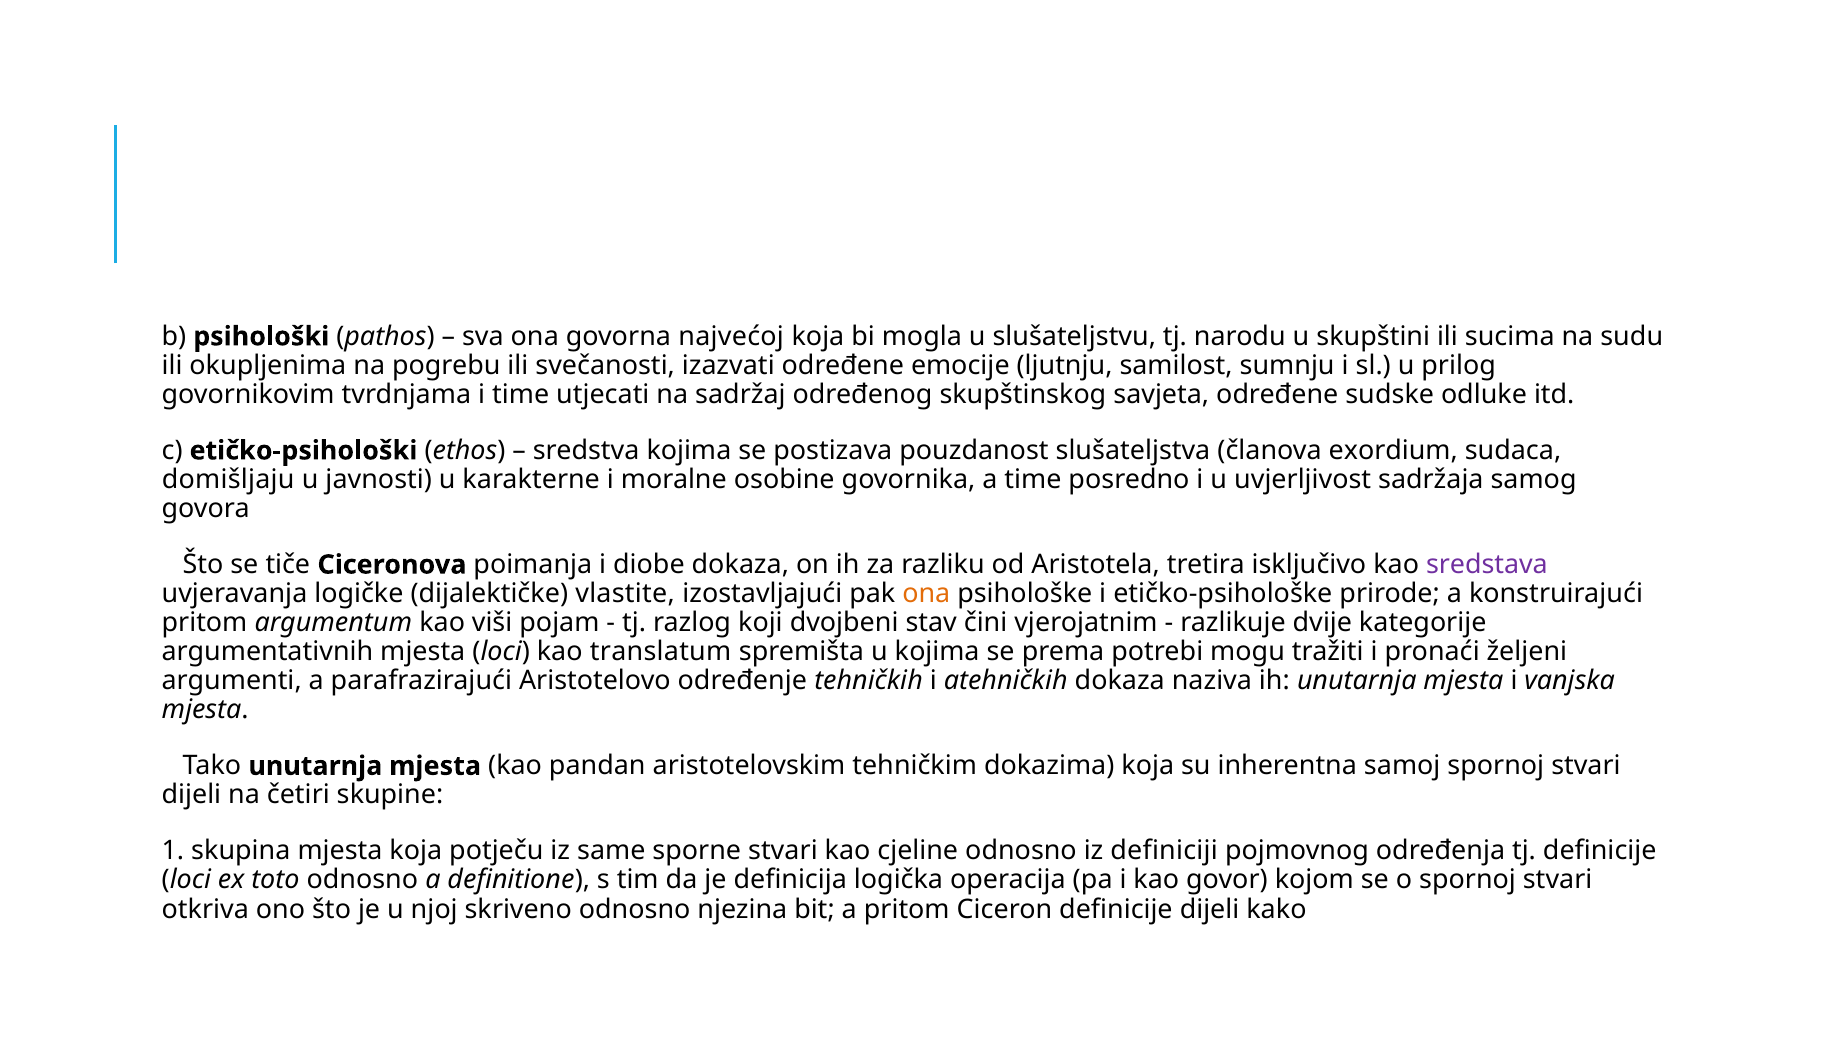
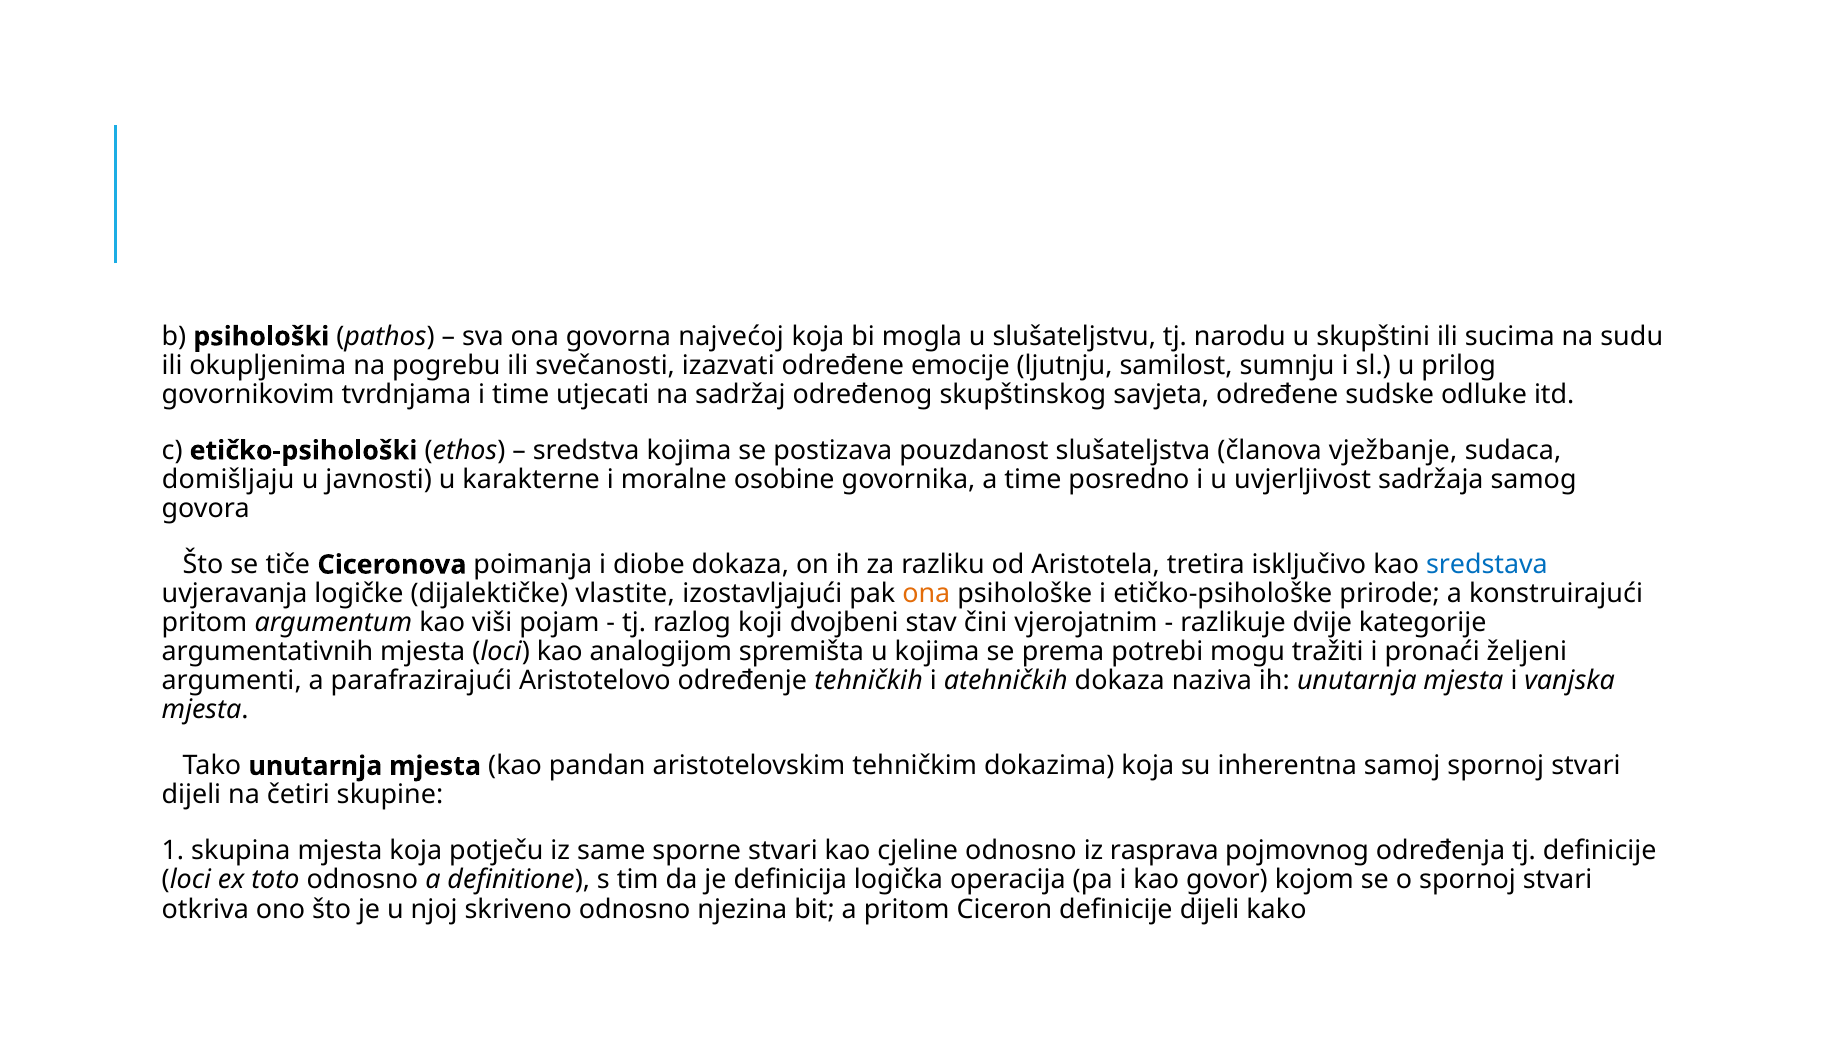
exordium: exordium -> vježbanje (1393, 450)
sredstava colour: purple -> blue (1487, 565)
translatum: translatum -> analogijom (661, 652)
definiciji: definiciji -> rasprava (1164, 851)
